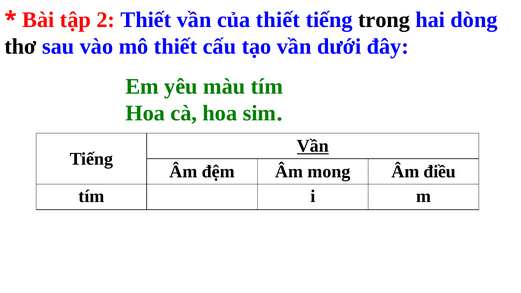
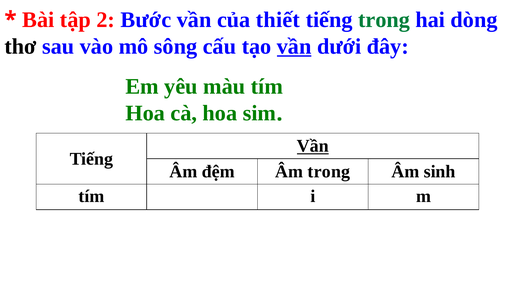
2 Thiết: Thiết -> Bước (146, 20)
trong colour: black -> green (384, 20)
mô thiết: thiết -> sông (176, 46)
vần underline: none -> present (294, 46)
Âm mong: mong -> trong (329, 172)
điều: điều -> sinh (440, 172)
